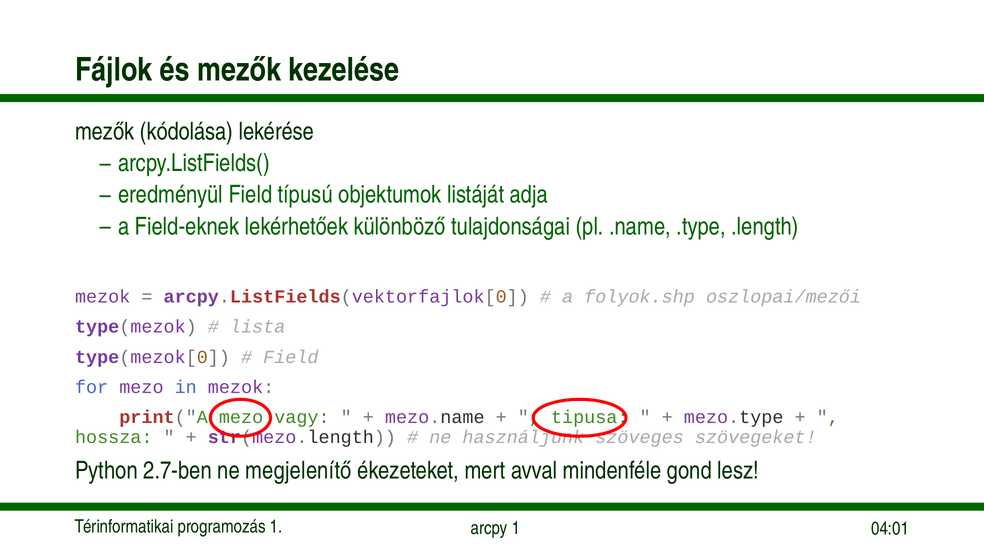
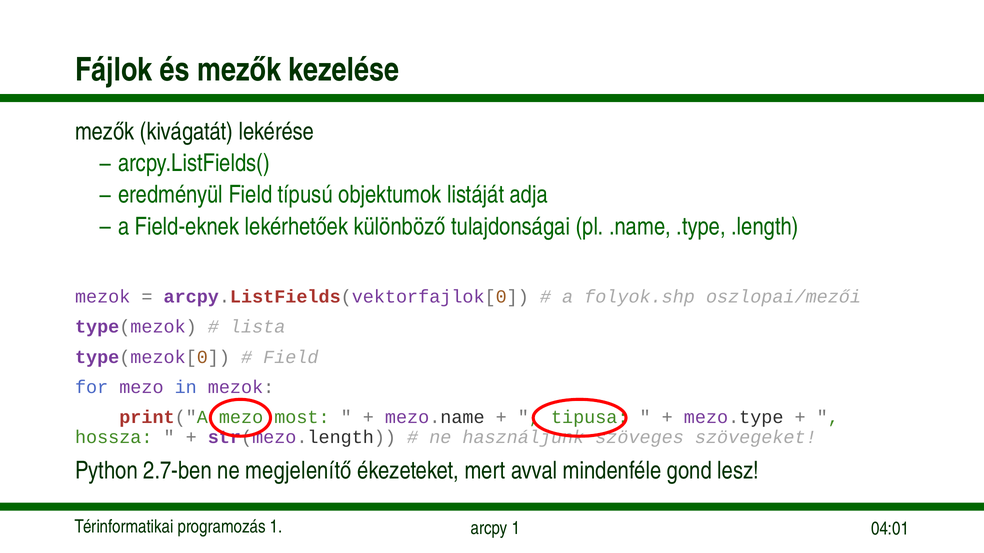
kódolása: kódolása -> kivágatát (187, 132)
vagy: vagy -> most (302, 418)
